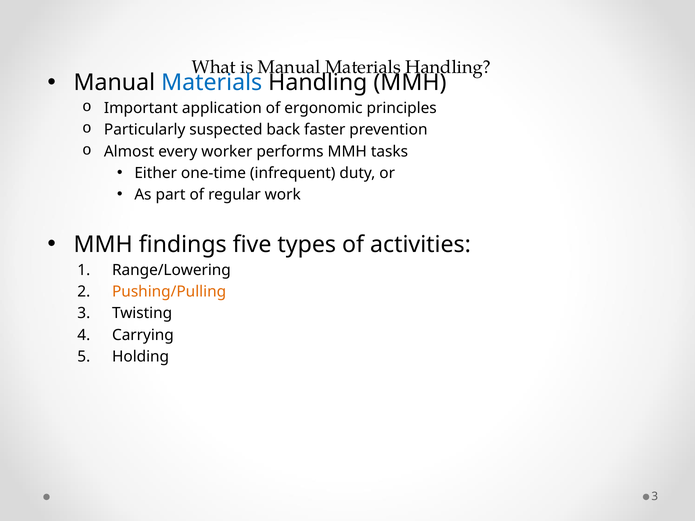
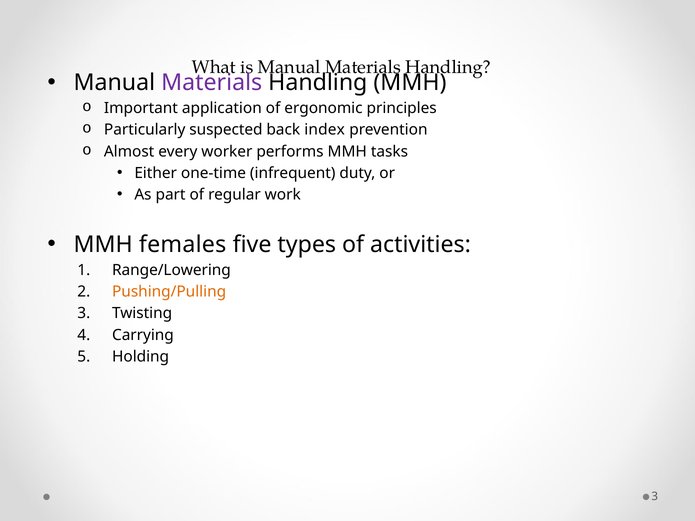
Materials colour: blue -> purple (212, 83)
faster: faster -> index (325, 130)
findings: findings -> females (183, 245)
